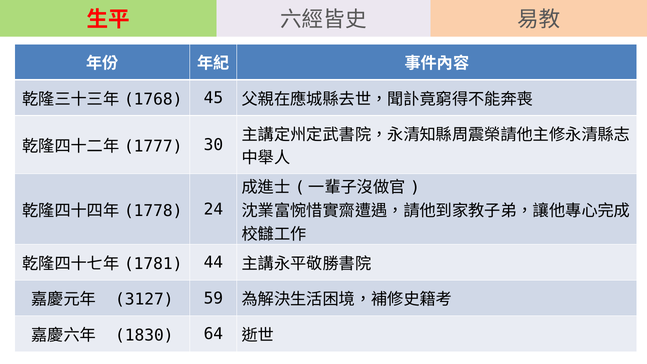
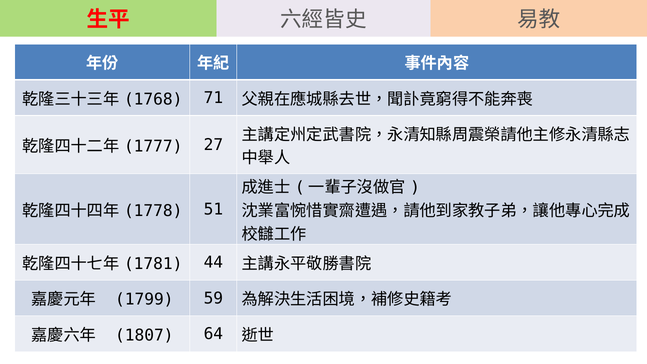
45: 45 -> 71 (213, 98)
30: 30 -> 27 (213, 145)
24: 24 -> 51 (213, 209)
3127: 3127 -> 1799 (144, 300)
1830: 1830 -> 1807 (144, 335)
